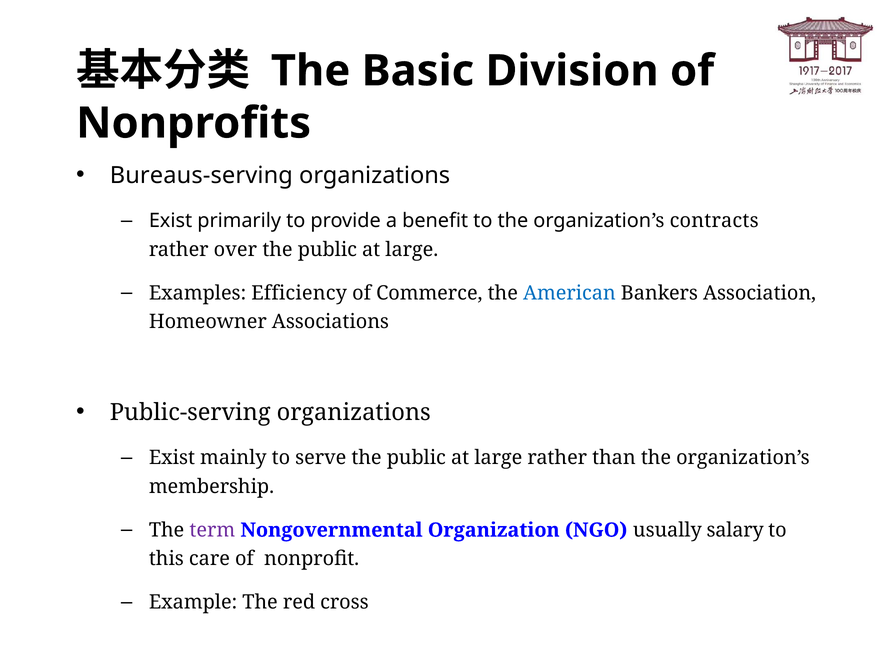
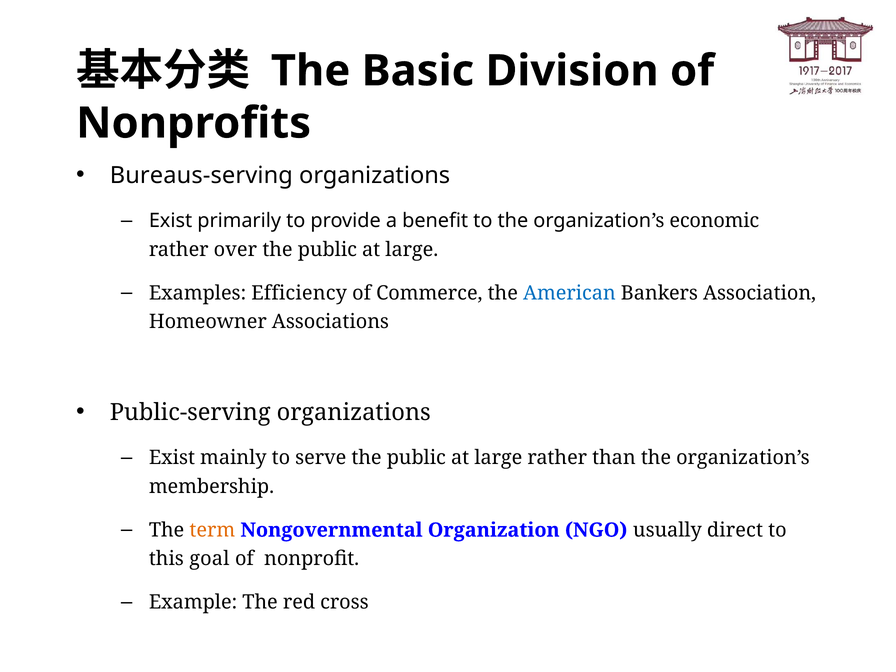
contracts: contracts -> economic (714, 221)
term colour: purple -> orange (212, 530)
salary: salary -> direct (735, 530)
care: care -> goal (209, 559)
